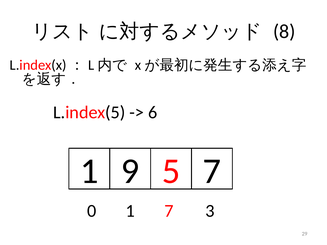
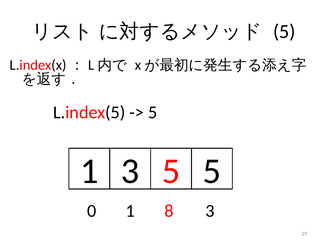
8: 8 -> 5 (284, 32)
6: 6 -> 5 (153, 113)
1 9: 9 -> 3 (130, 171)
5 7: 7 -> 5 (212, 171)
1 7: 7 -> 8 (169, 211)
